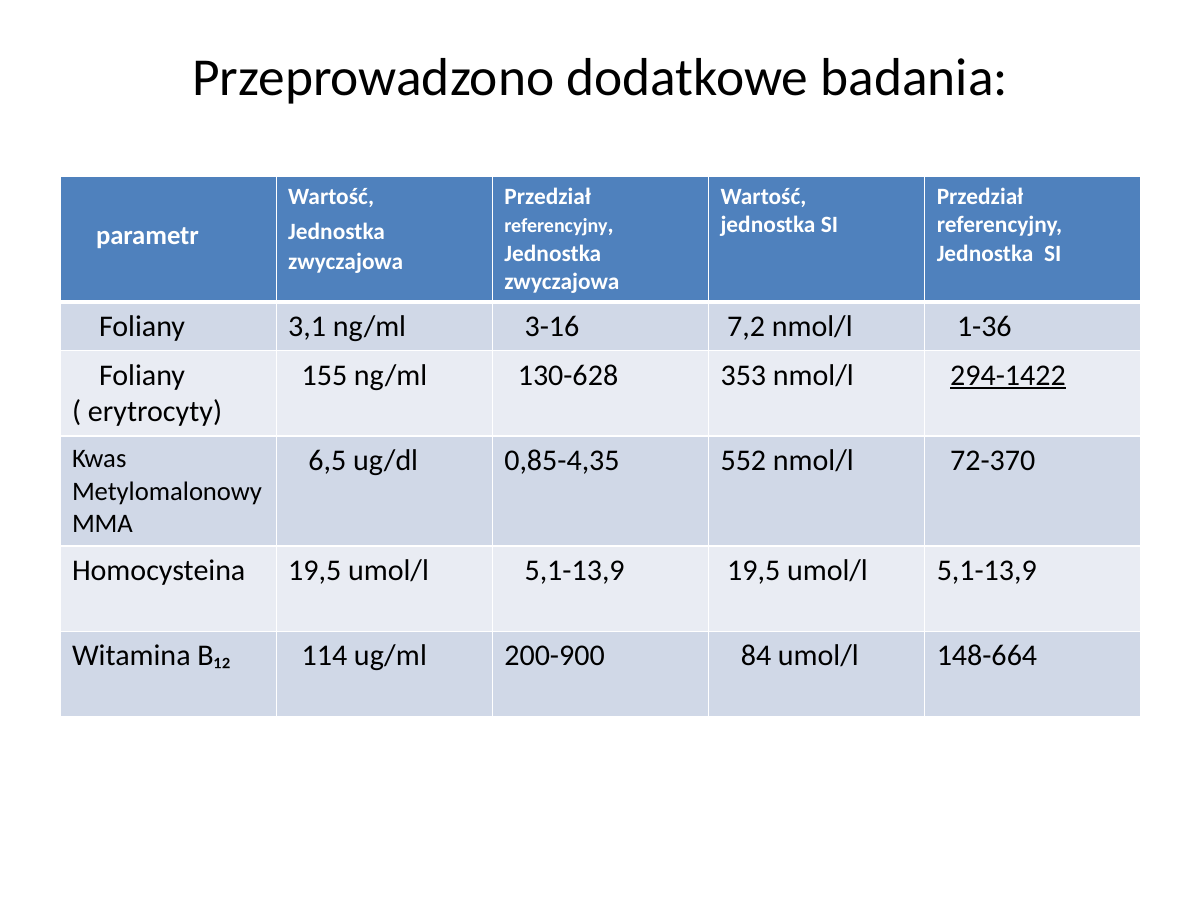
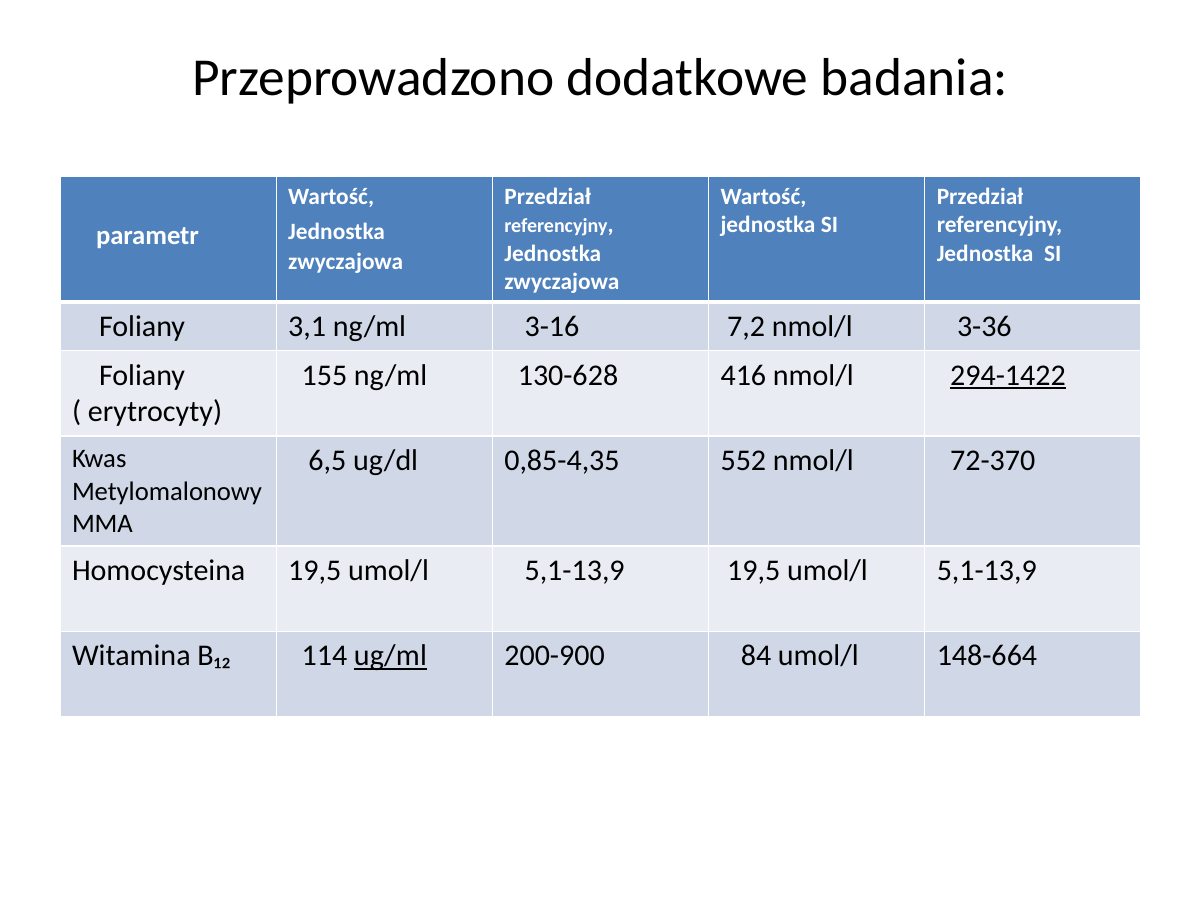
1-36: 1-36 -> 3-36 (984, 327)
353: 353 -> 416 (743, 375)
ug/ml underline: none -> present (390, 656)
